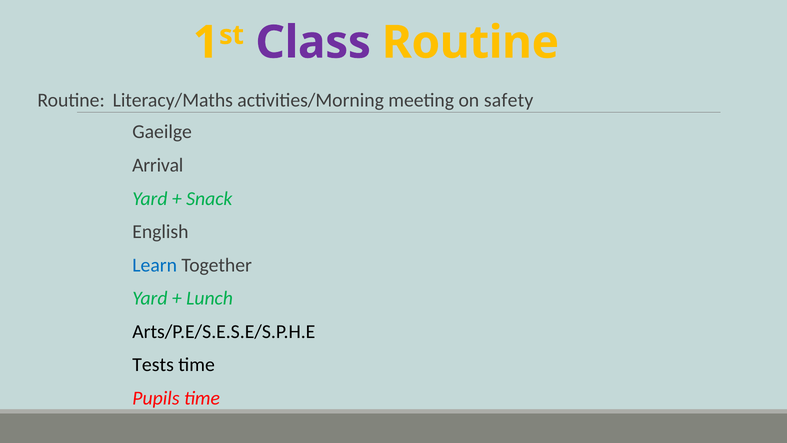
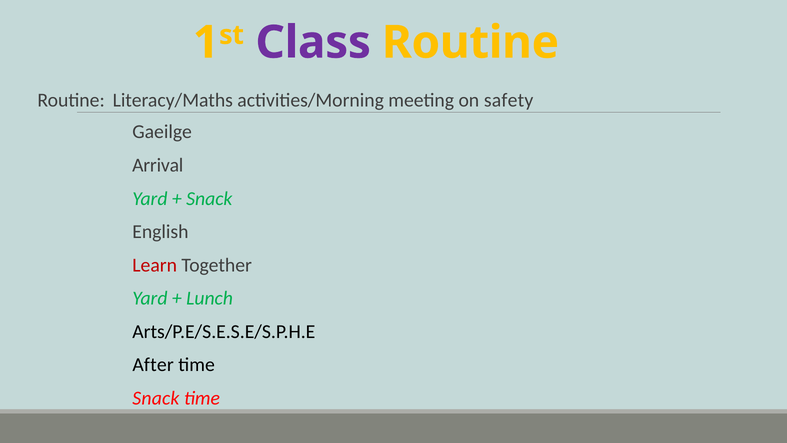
Learn colour: blue -> red (155, 265)
Tests: Tests -> After (153, 365)
Pupils: Pupils -> Snack (156, 398)
